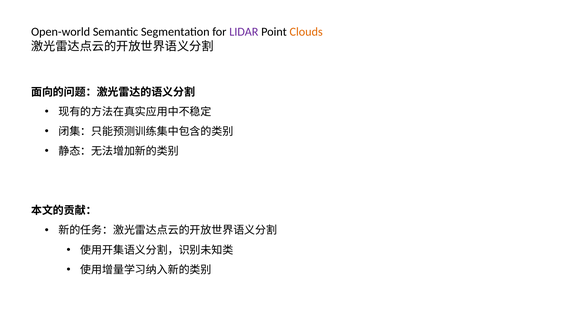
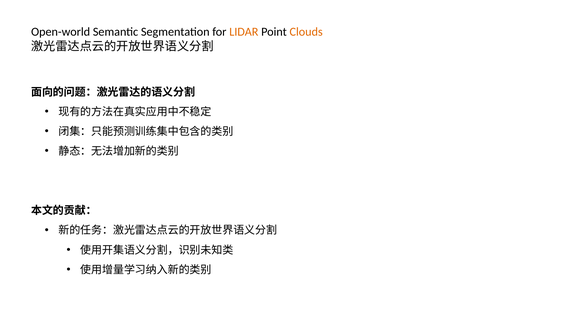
LIDAR colour: purple -> orange (244, 32)
